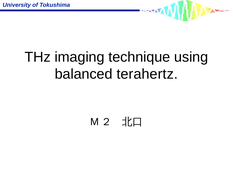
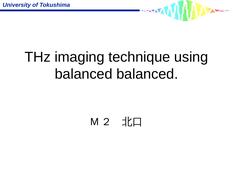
balanced terahertz: terahertz -> balanced (147, 74)
